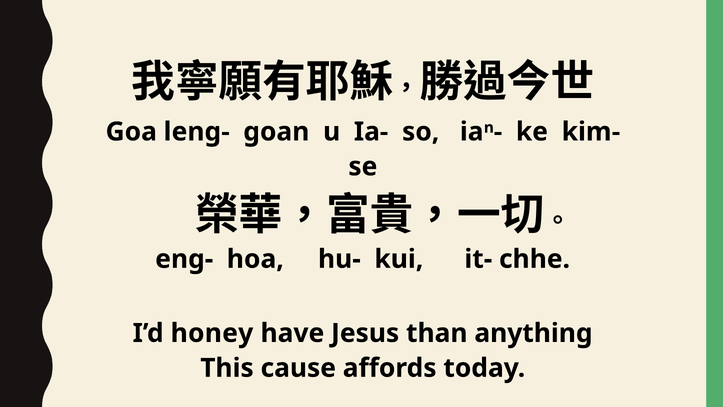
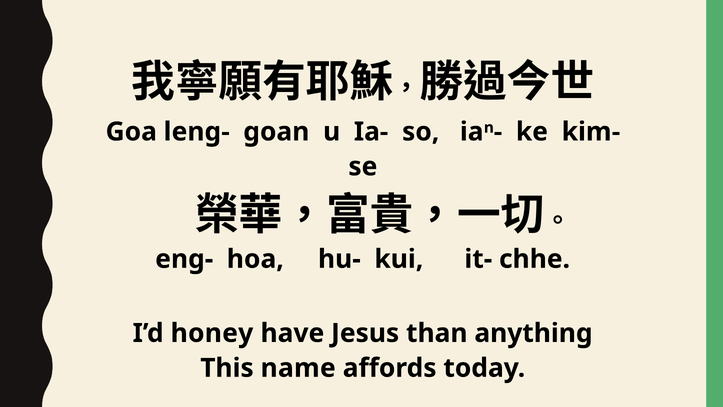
cause: cause -> name (298, 368)
